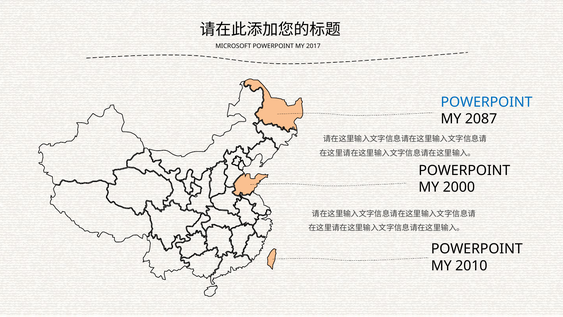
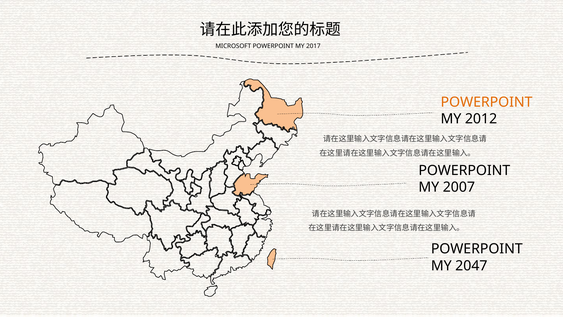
POWERPOINT colour: blue -> orange (487, 102)
2087: 2087 -> 2012 (481, 119)
2000: 2000 -> 2007 (459, 187)
2010: 2010 -> 2047 (471, 266)
